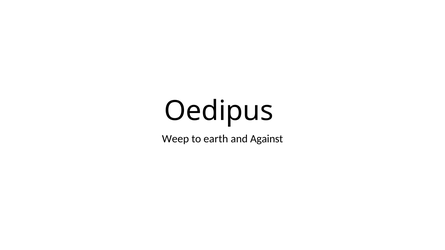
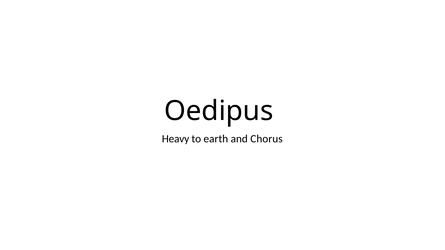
Weep: Weep -> Heavy (176, 139)
Against: Against -> Chorus (267, 139)
